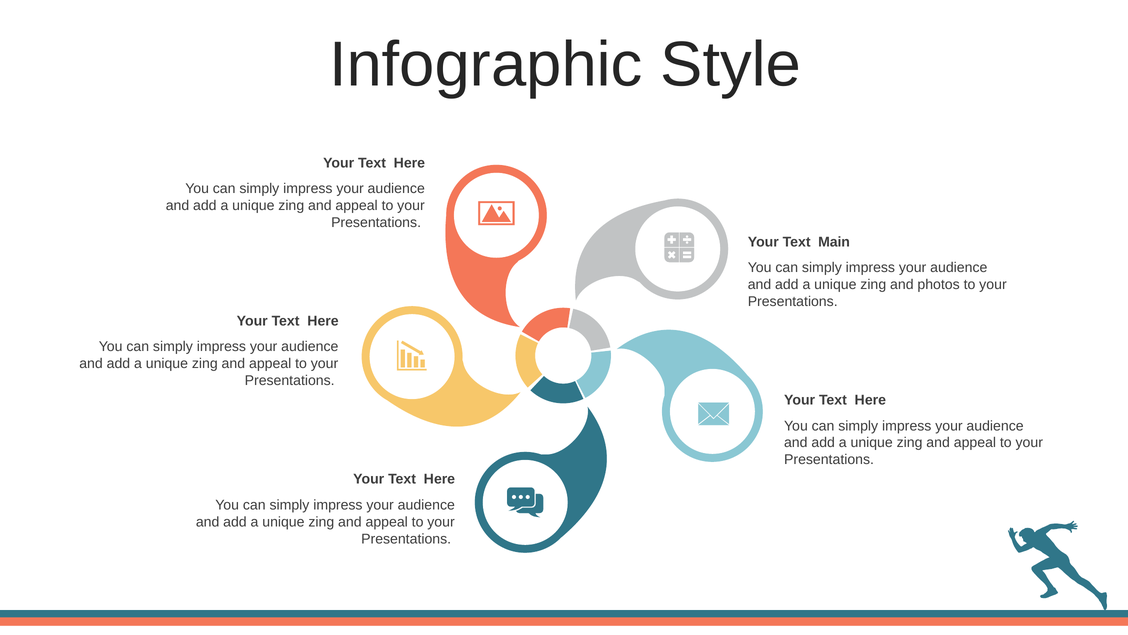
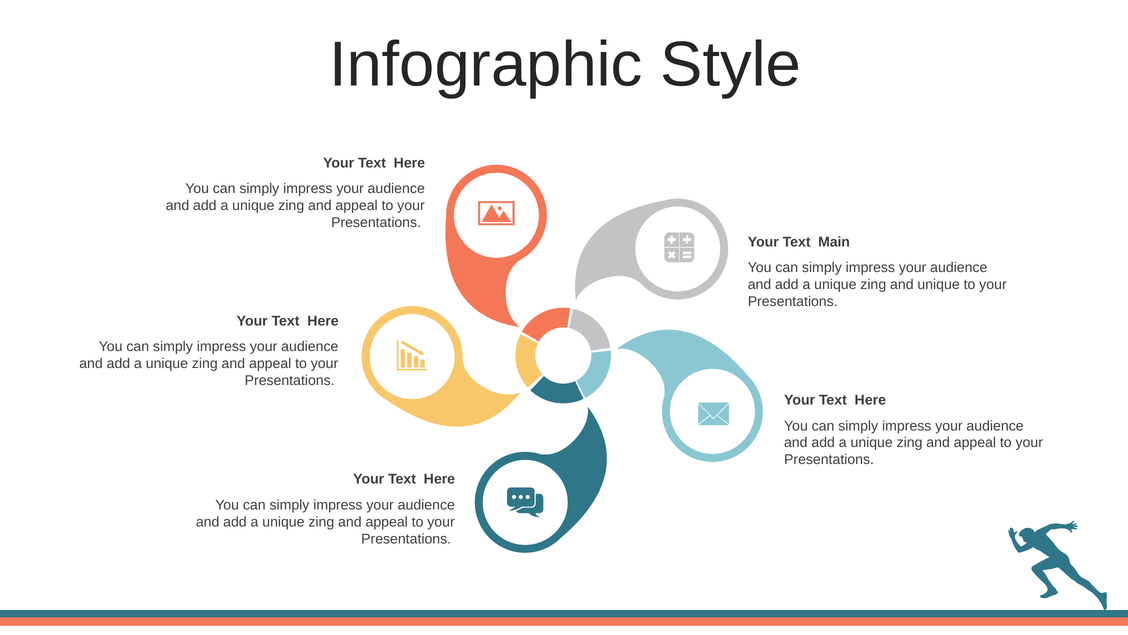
and photos: photos -> unique (939, 284)
